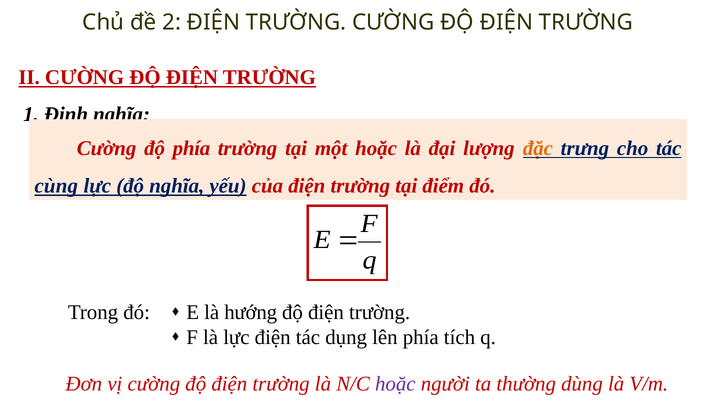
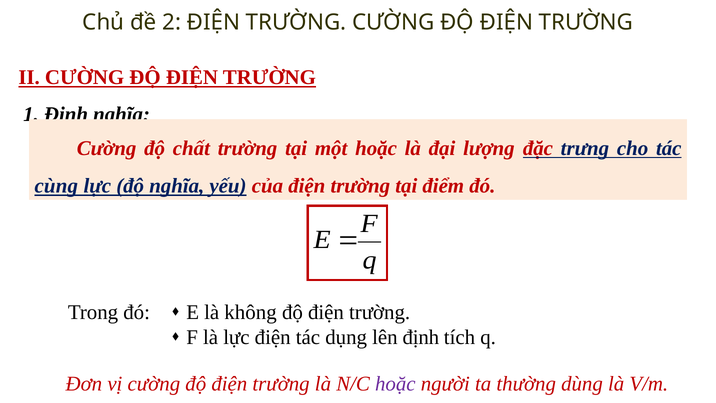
độ phía: phía -> chất (191, 148)
đặc colour: orange -> red (538, 148)
hướng: hướng -> không (251, 312)
lên phía: phía -> định (421, 337)
